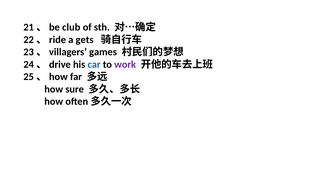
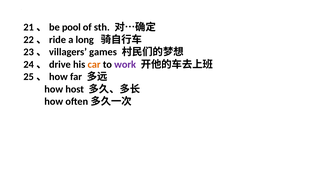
club: club -> pool (71, 27)
gets: gets -> long (85, 40)
car colour: blue -> orange (94, 64)
sure: sure -> host (75, 89)
